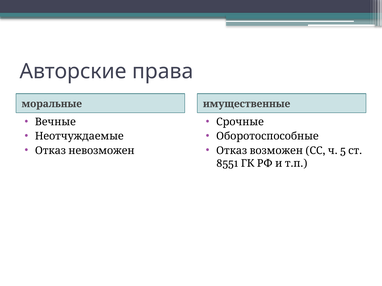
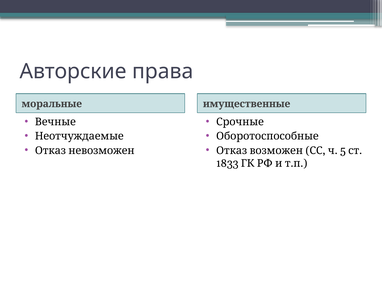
8551: 8551 -> 1833 (227, 164)
